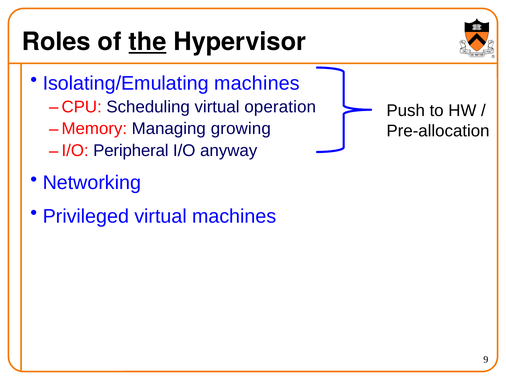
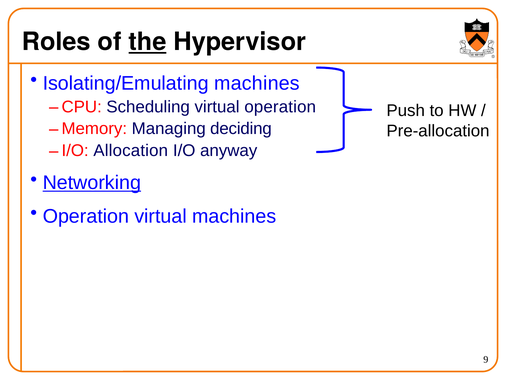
growing: growing -> deciding (241, 129)
Peripheral: Peripheral -> Allocation (131, 150)
Networking underline: none -> present (92, 182)
Privileged: Privileged -> Operation (86, 216)
